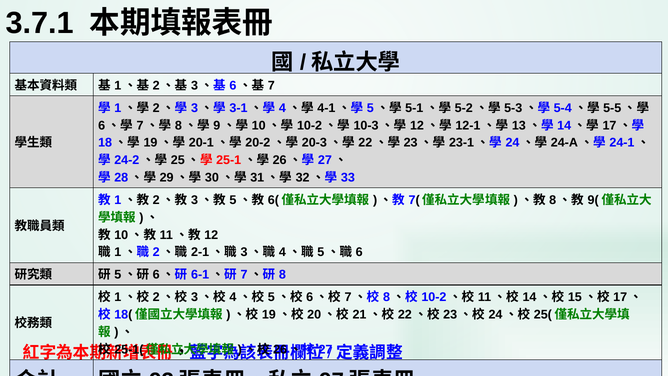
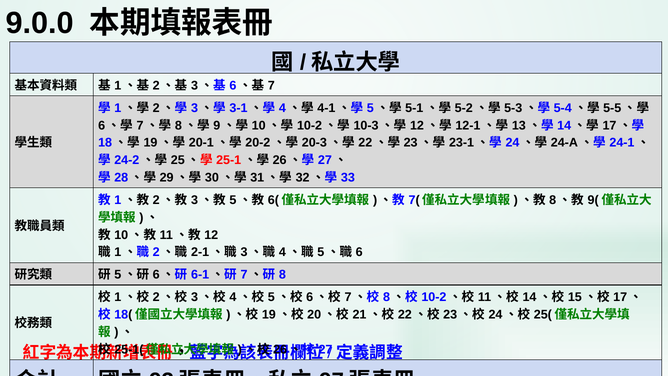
3.7.1: 3.7.1 -> 9.0.0 (40, 23)
